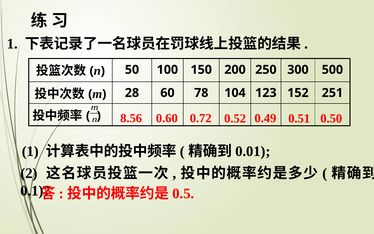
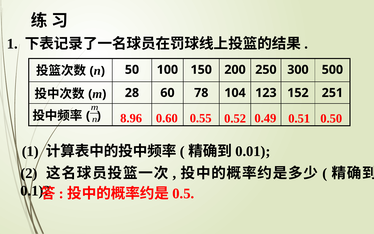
8.56: 8.56 -> 8.96 (131, 118)
0.72: 0.72 -> 0.55 (201, 118)
